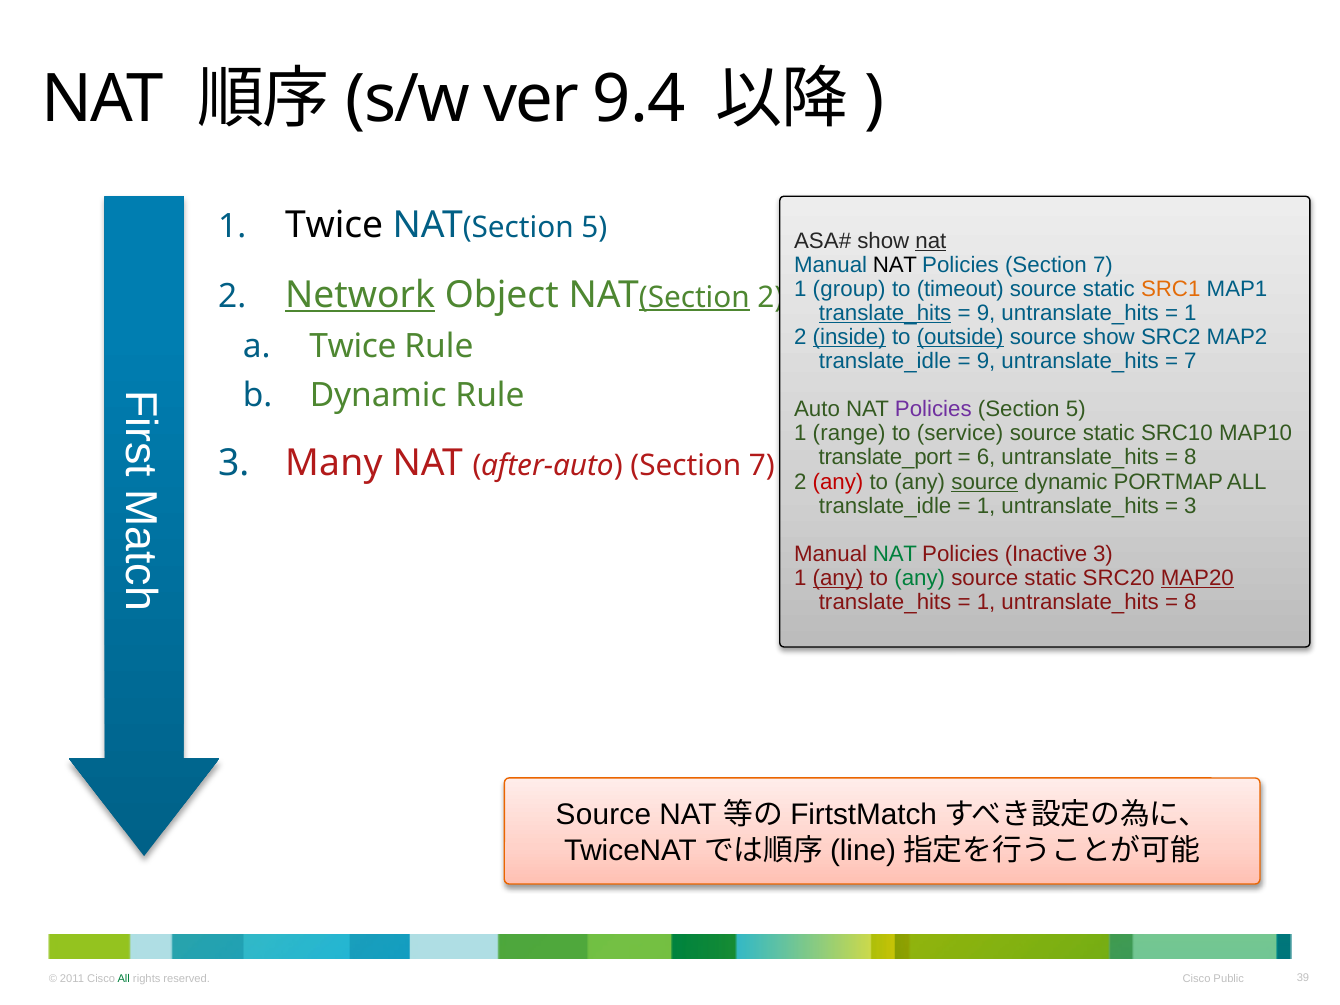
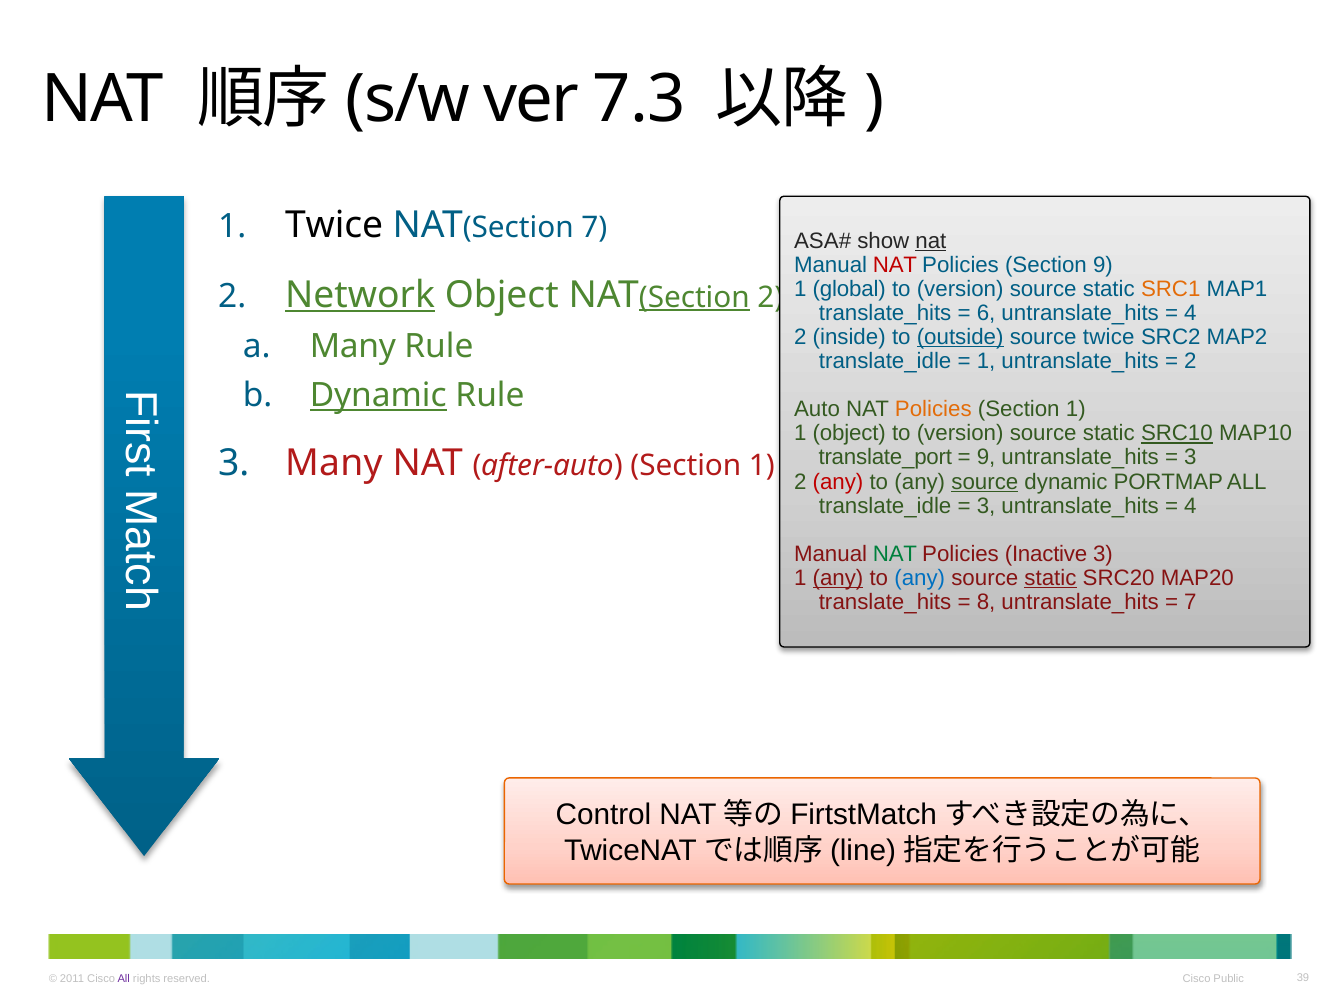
9.4: 9.4 -> 7.3 (639, 99)
NAT Section 5: 5 -> 7 (594, 227)
NAT colour: black -> red (895, 265)
Policies Section 7: 7 -> 9 (1103, 265)
group: group -> global (849, 289)
timeout: timeout -> version (960, 289)
translate_hits underline: present -> none (885, 313)
9: 9 -> 6 (986, 313)
1: 1 -> 4 (1190, 313)
inside underline: present -> none (849, 337)
source show: show -> twice (1109, 337)
Twice: Twice -> Many (353, 346)
9: 9 -> 1 (986, 361)
7: 7 -> 2 (1190, 361)
Dynamic underline: none -> present (378, 396)
Policies colour: purple -> orange (933, 409)
5: 5 -> 1 (1076, 409)
1 range: range -> object (849, 434)
service: service -> version (960, 434)
SRC10 underline: none -> present (1177, 434)
6: 6 -> 9 (986, 458)
8: 8 -> 3 (1190, 458)
after-auto Section 7: 7 -> 1 (762, 466)
1: 1 -> 3 (986, 506)
3: 3 -> 4 (1190, 506)
any colour: green -> blue (920, 578)
static underline: none -> present (1050, 578)
MAP20 underline: present -> none (1197, 578)
1: 1 -> 8 (986, 602)
8: 8 -> 7 (1190, 602)
Source: Source -> Control (604, 815)
All colour: green -> purple (124, 979)
